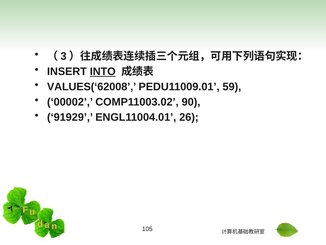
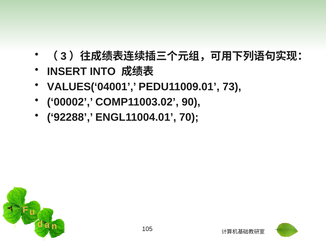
INTO underline: present -> none (103, 71)
VALUES(‘62008: VALUES(‘62008 -> VALUES(‘04001 (92, 87)
59: 59 -> 73 (232, 87)
91929: 91929 -> 92288 (70, 117)
26: 26 -> 70 (189, 117)
